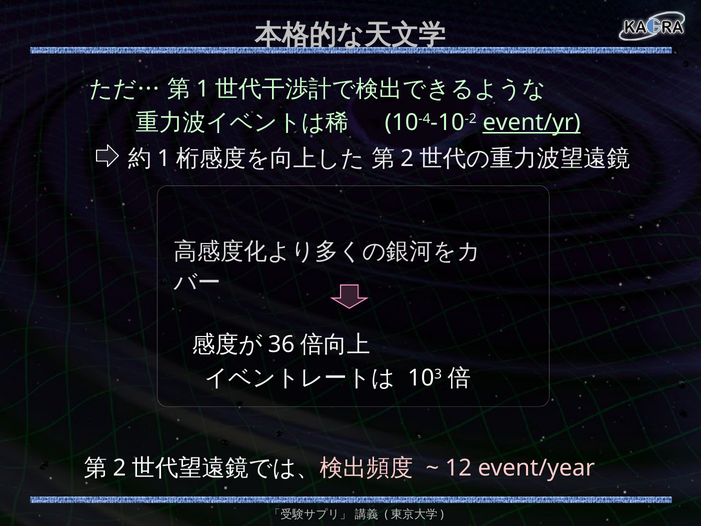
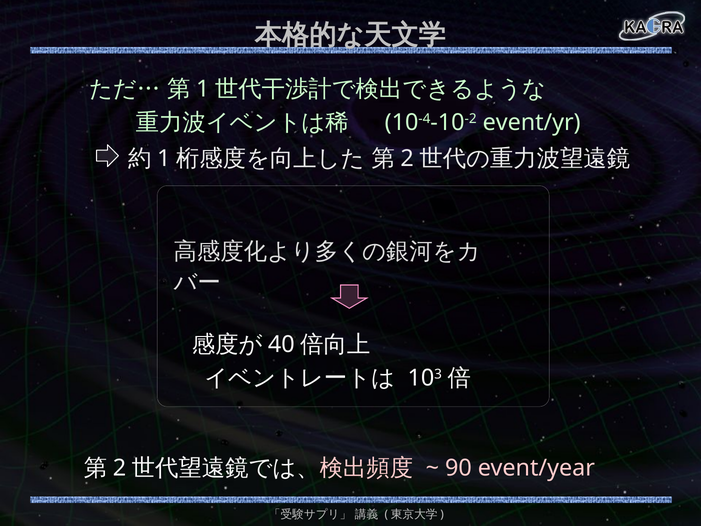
event/yr underline: present -> none (532, 122)
36: 36 -> 40 (281, 344)
12: 12 -> 90 (458, 468)
